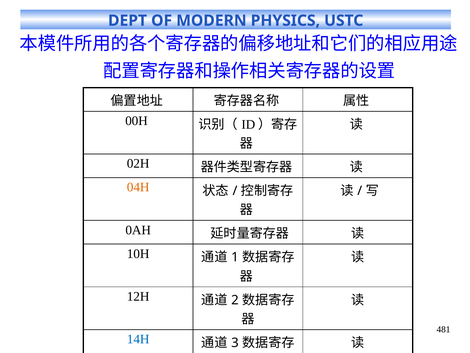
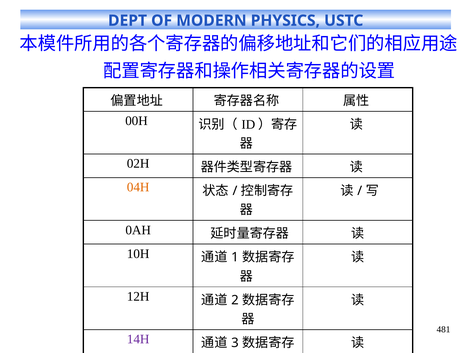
14H colour: blue -> purple (138, 339)
